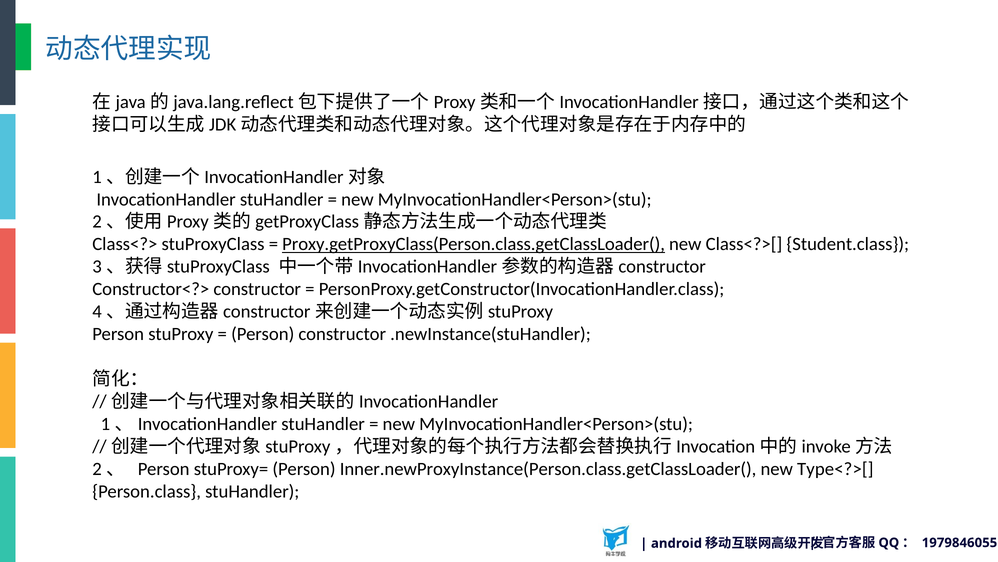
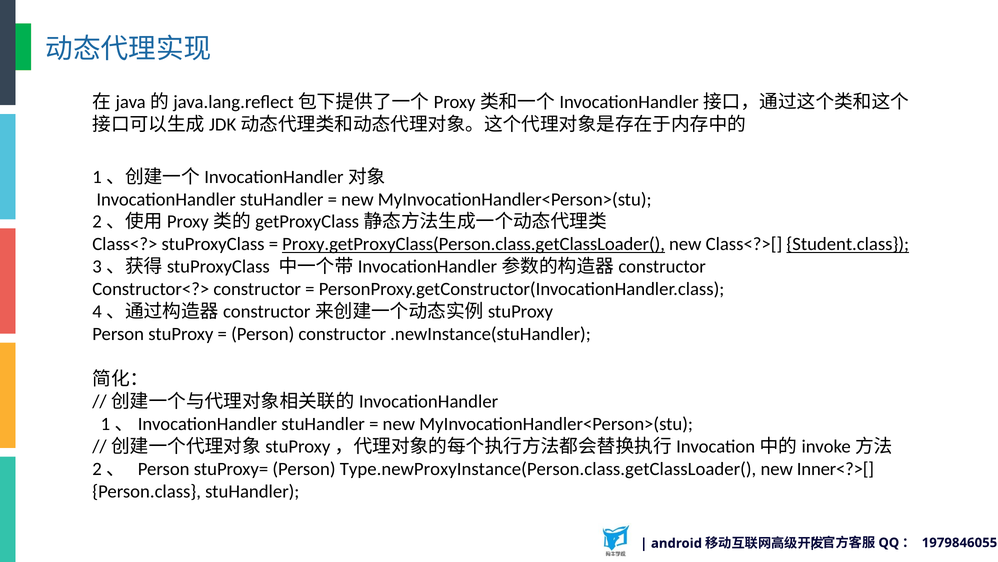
Student.class underline: none -> present (848, 244)
Inner.newProxyInstance(Person.class.getClassLoader(: Inner.newProxyInstance(Person.class.getClassLoader( -> Type.newProxyInstance(Person.class.getClassLoader( (548, 469)
Type<?>[: Type<?>[ -> Inner<?>[ (835, 469)
